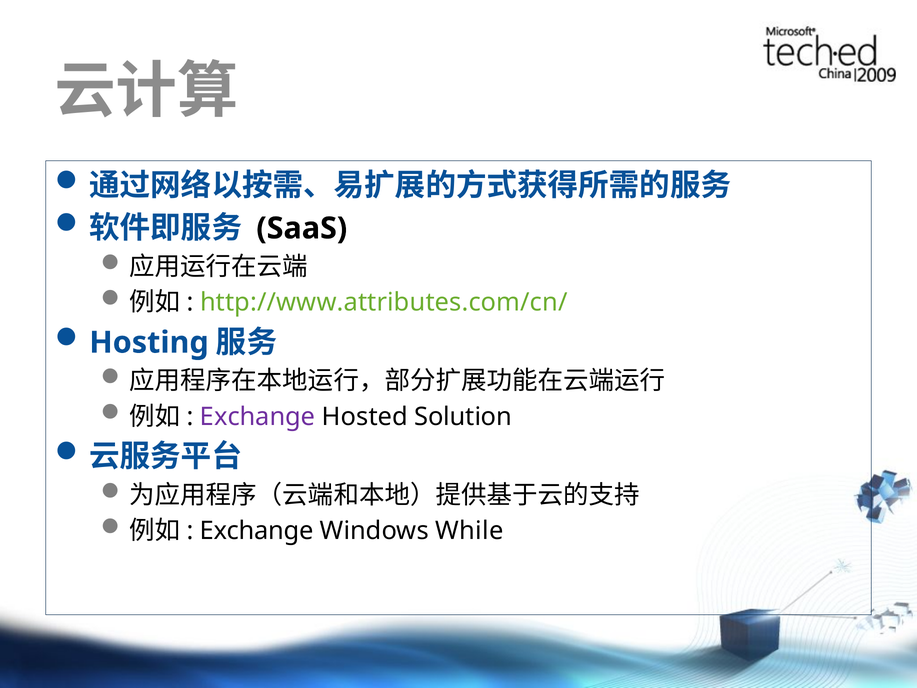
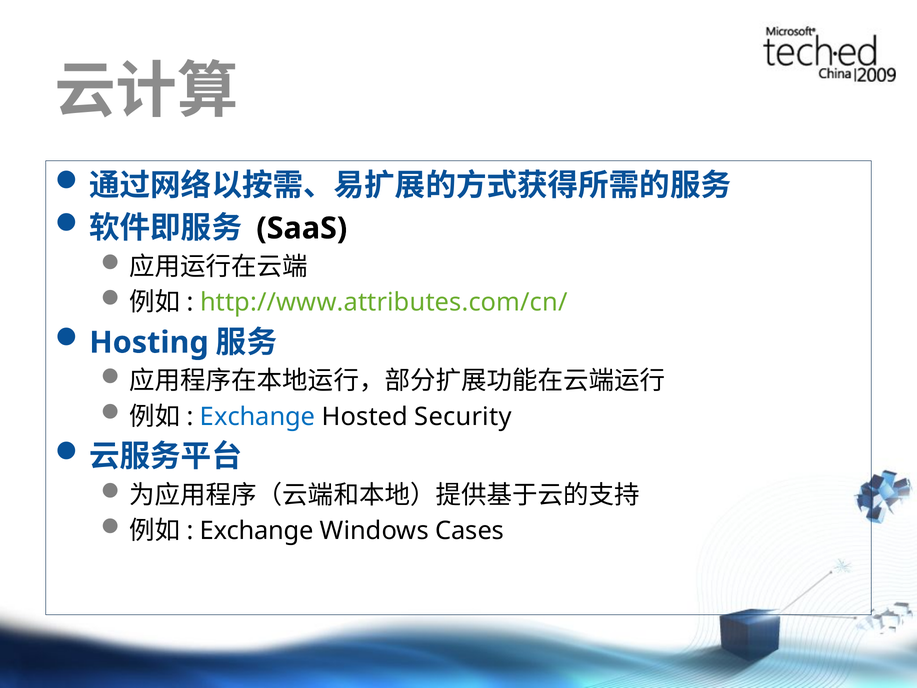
Exchange colour: purple -> blue (258, 417)
Solution: Solution -> Security (463, 417)
While: While -> Cases (470, 531)
